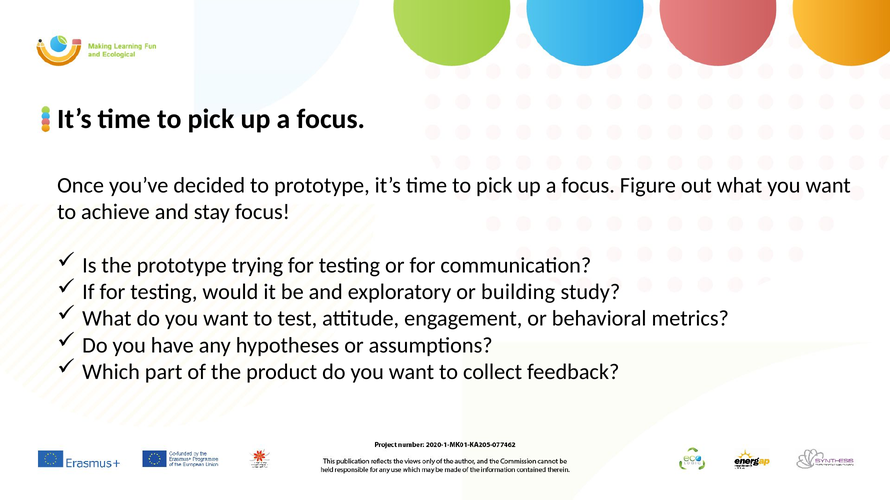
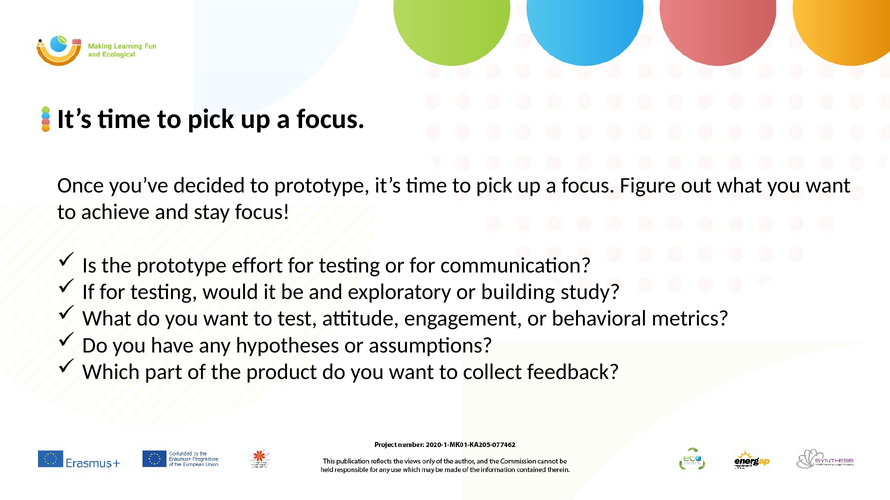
trying: trying -> effort (257, 266)
